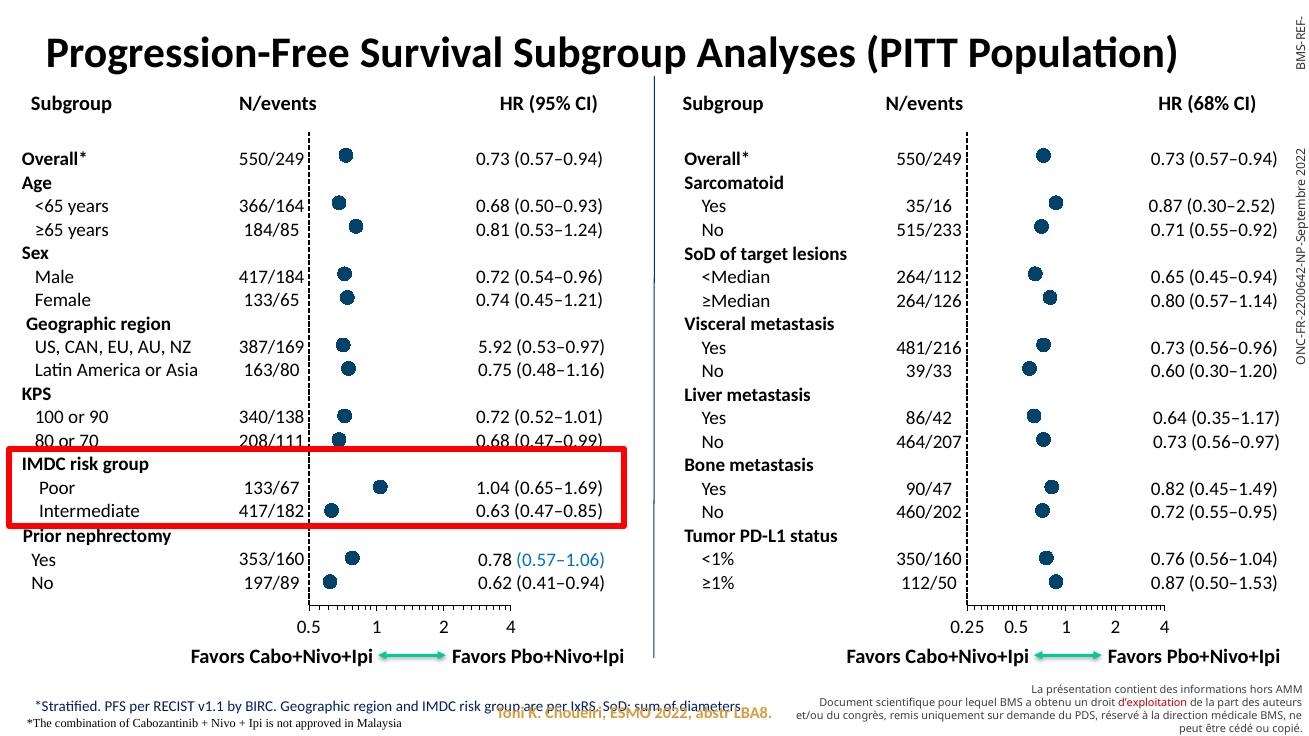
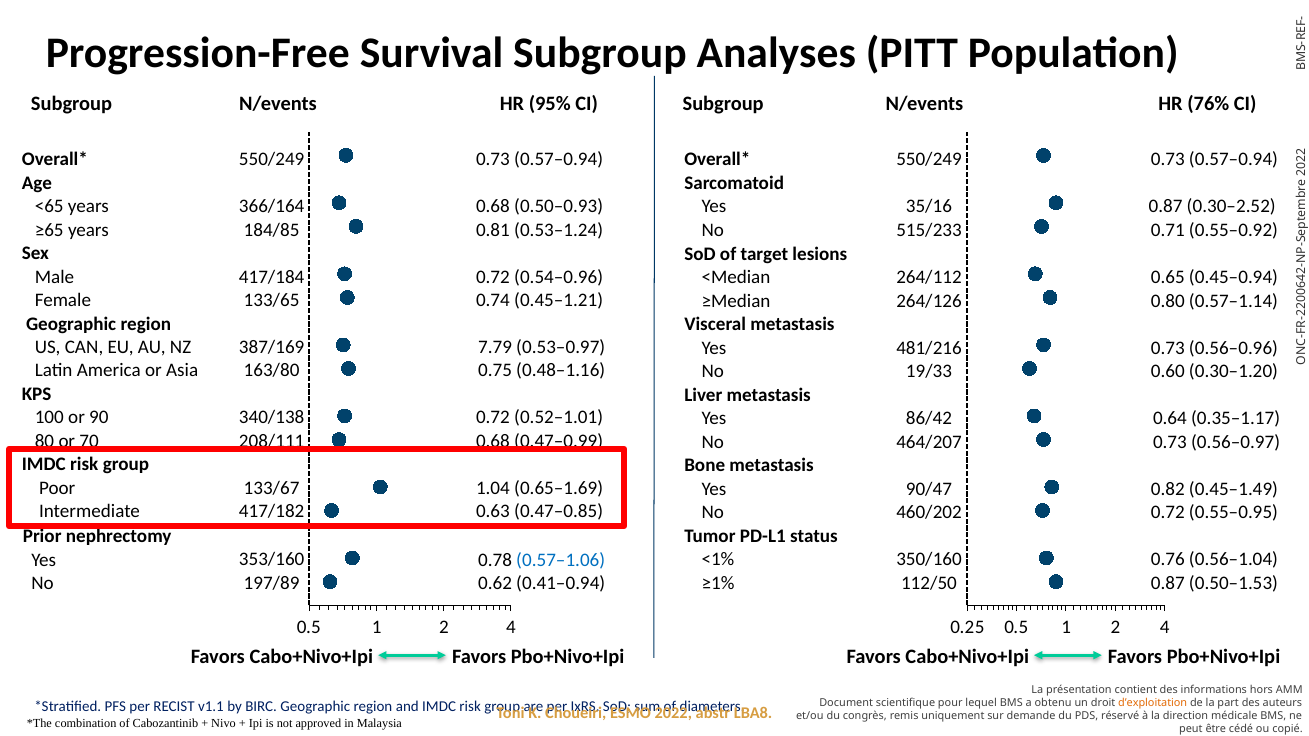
68%: 68% -> 76% (1208, 103)
5.92: 5.92 -> 7.79 (495, 347)
39/33: 39/33 -> 19/33 (929, 372)
d’exploitation colour: red -> orange (1153, 703)
